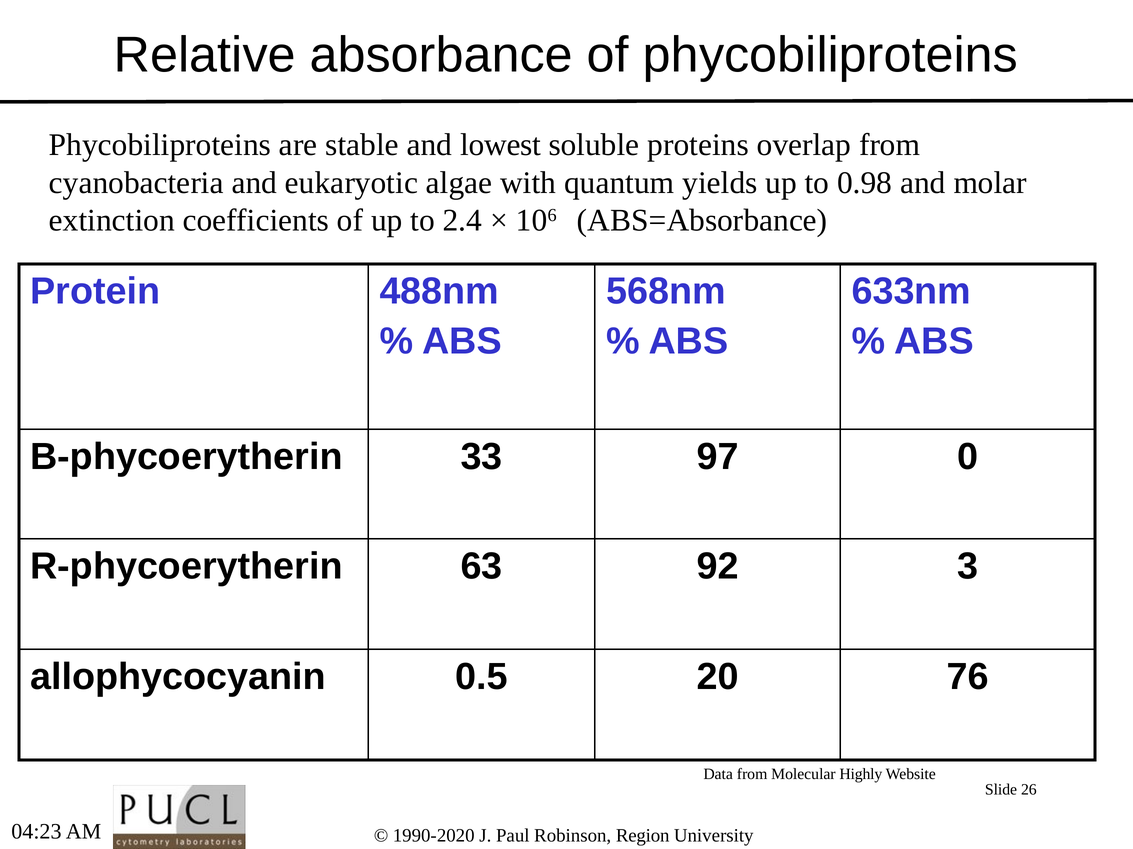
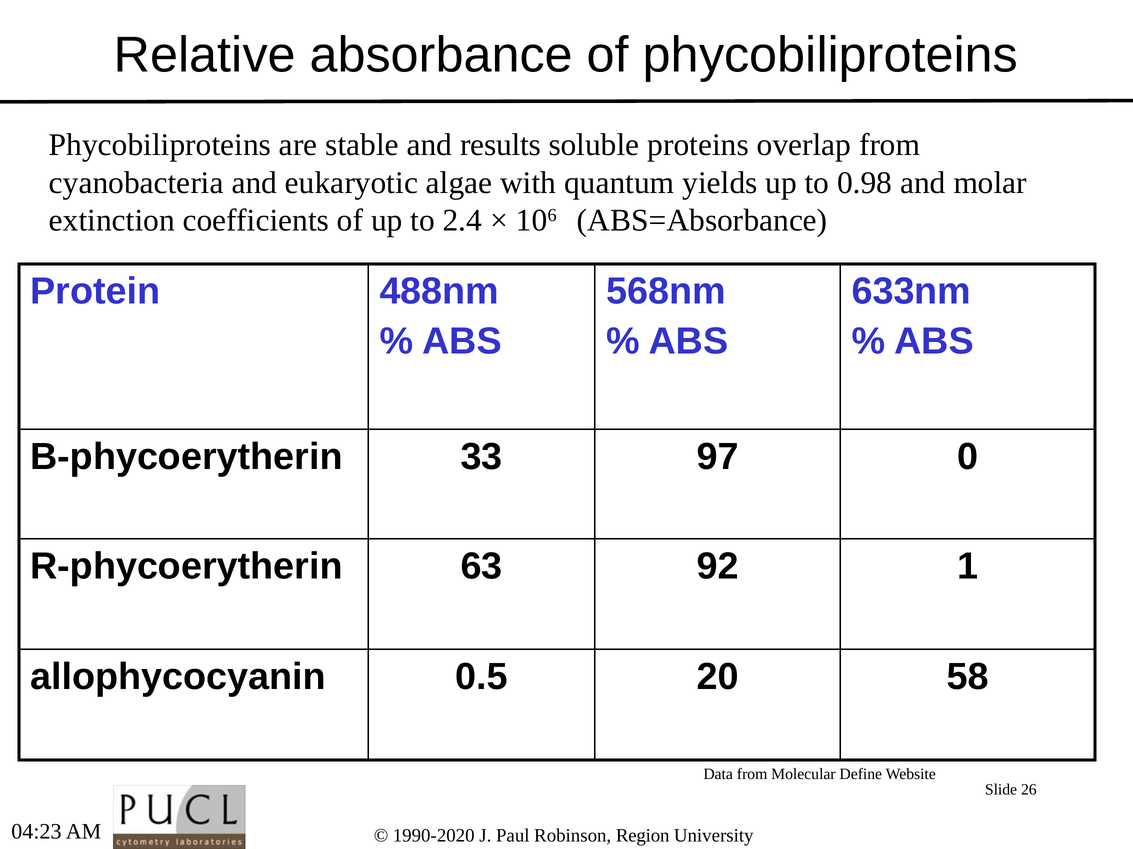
lowest: lowest -> results (500, 145)
3: 3 -> 1 (968, 567)
76: 76 -> 58 (968, 677)
Highly: Highly -> Define (861, 775)
